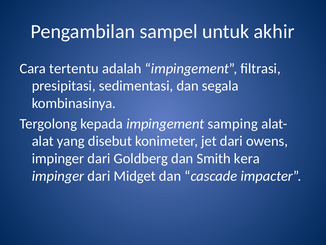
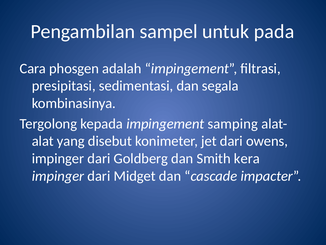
akhir: akhir -> pada (274, 32)
tertentu: tertentu -> phosgen (74, 68)
